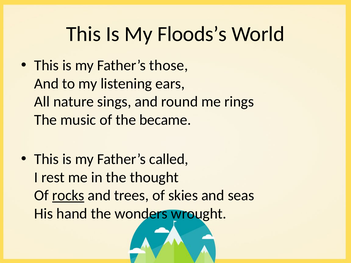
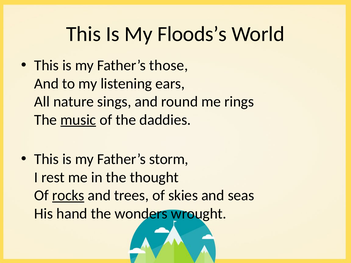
music underline: none -> present (78, 120)
became: became -> daddies (165, 120)
called: called -> storm (169, 159)
